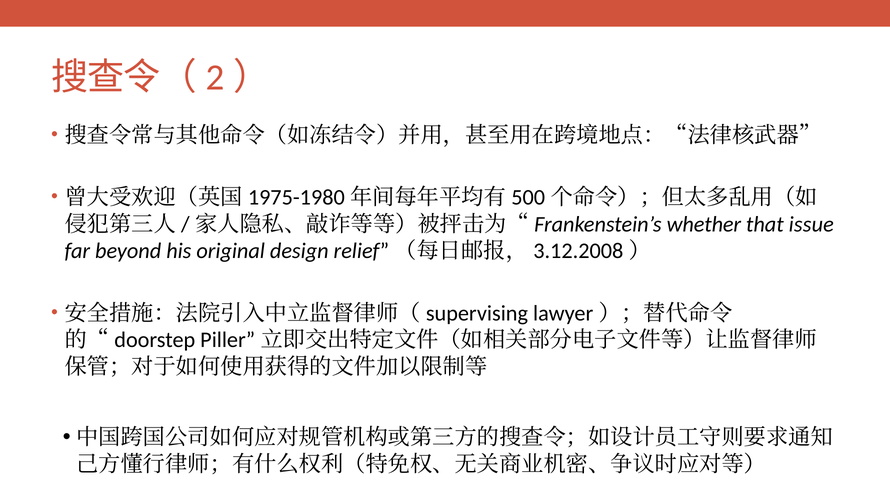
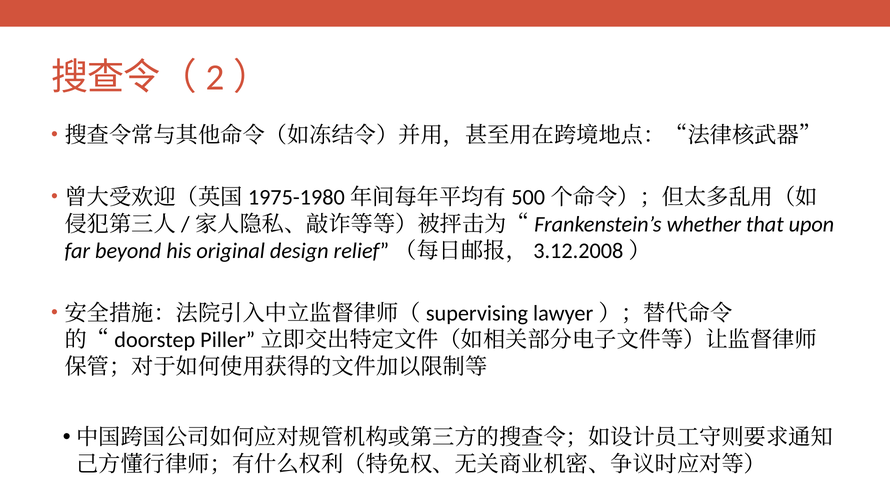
issue: issue -> upon (811, 224)
